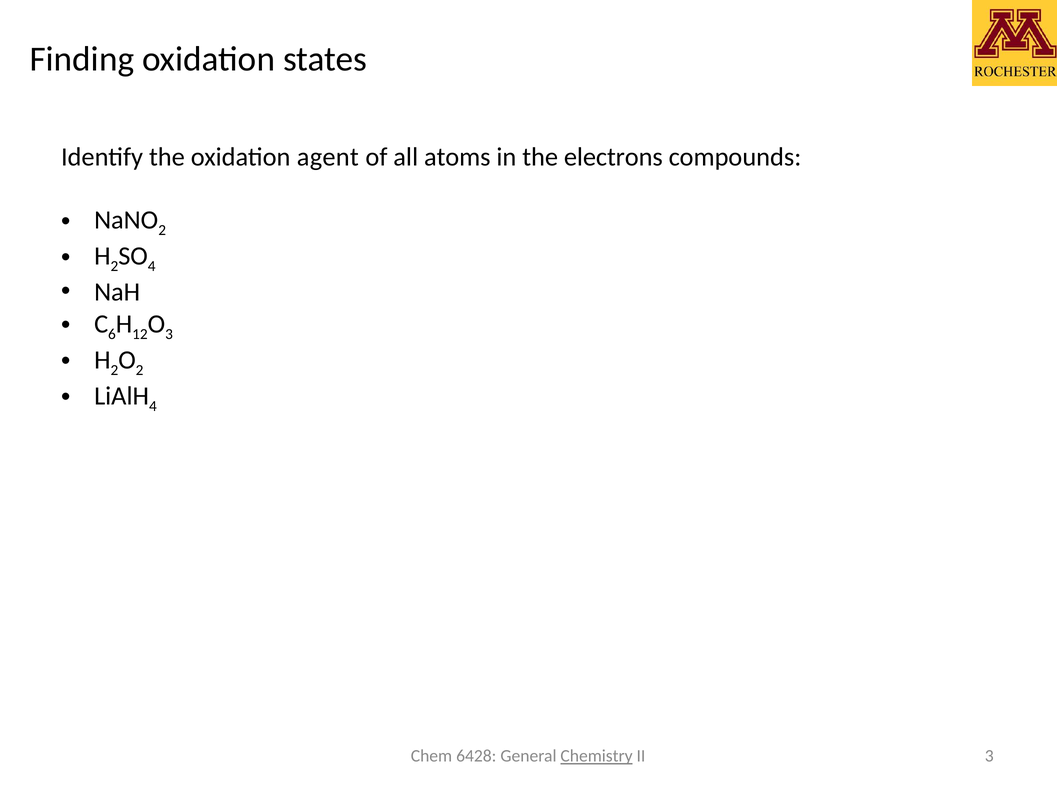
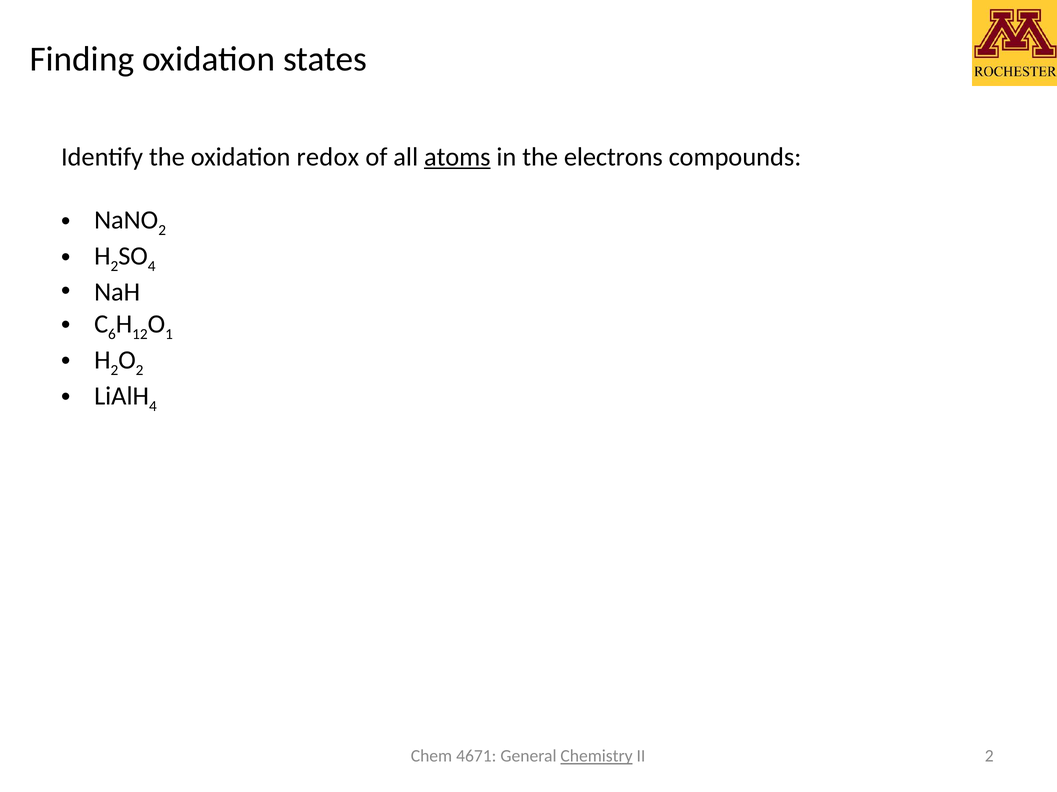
agent: agent -> redox (328, 157)
atoms underline: none -> present (457, 157)
3: 3 -> 1 (169, 334)
6428: 6428 -> 4671 (476, 757)
II 3: 3 -> 2 (989, 757)
